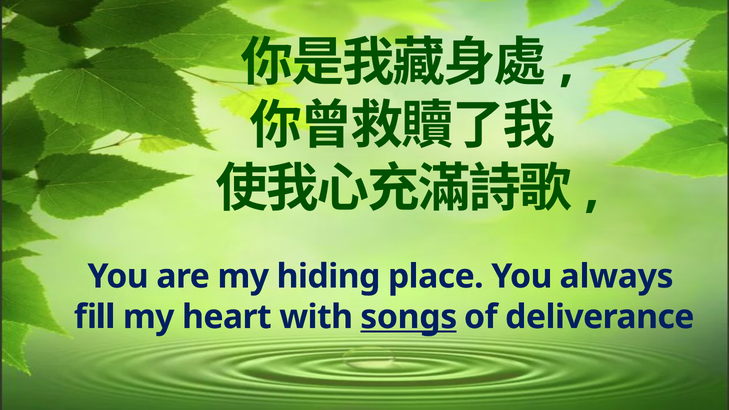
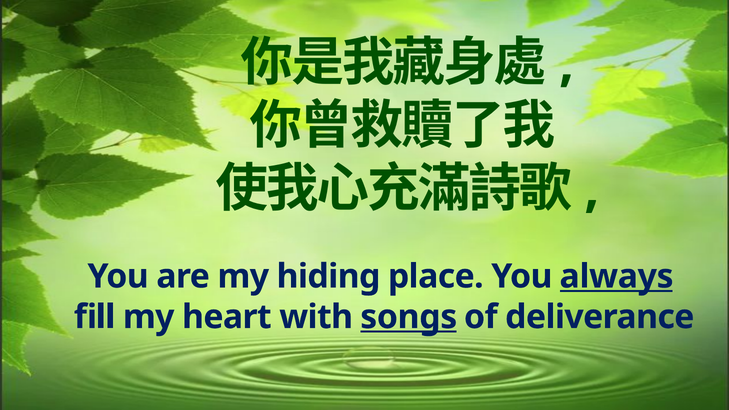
always underline: none -> present (617, 276)
